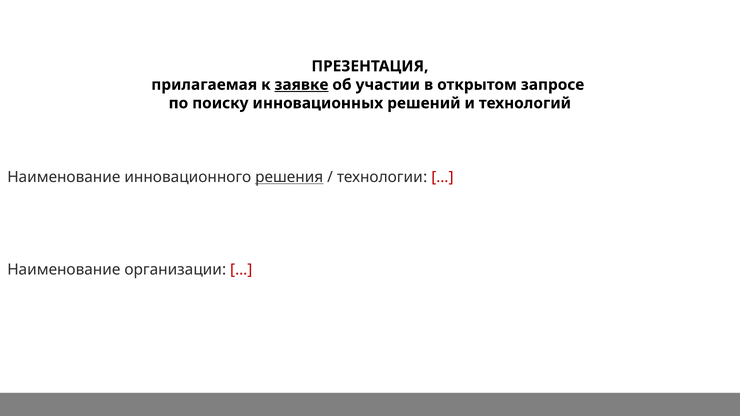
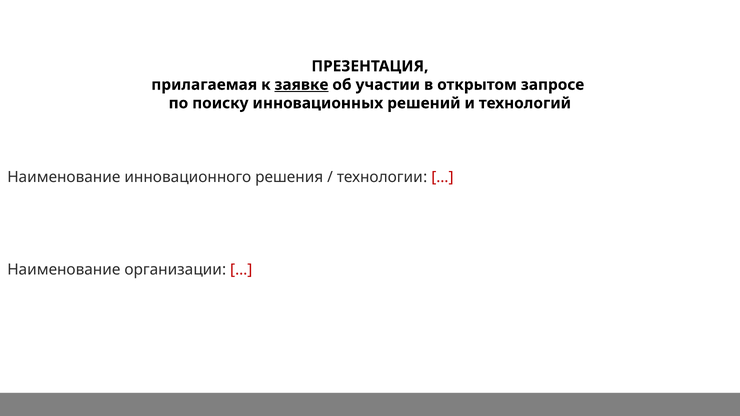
решения underline: present -> none (289, 177)
